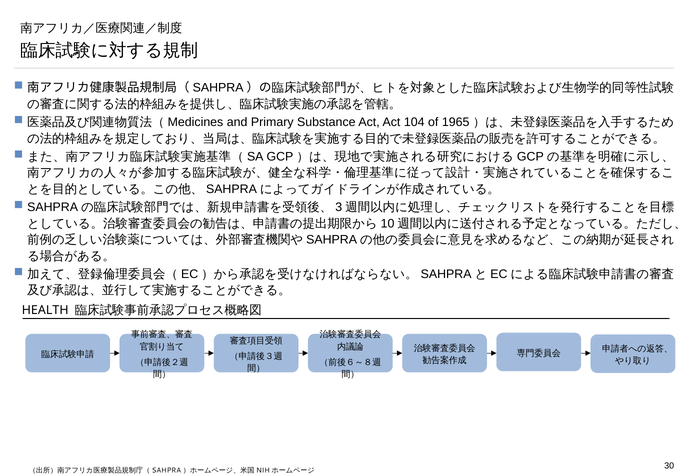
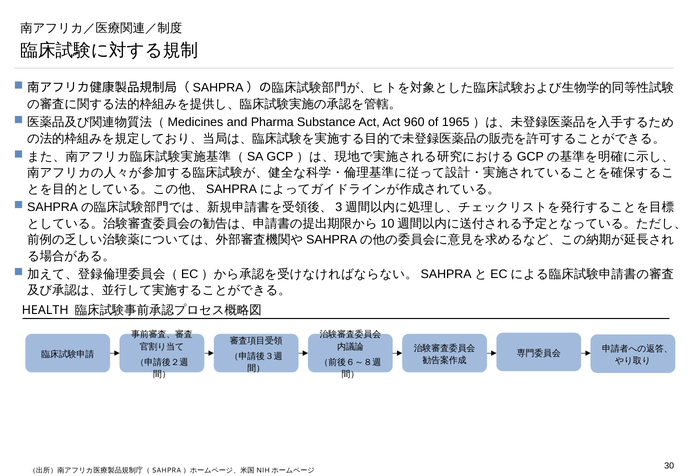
Primary: Primary -> Pharma (272, 122)
104: 104 -> 960 (414, 122)
